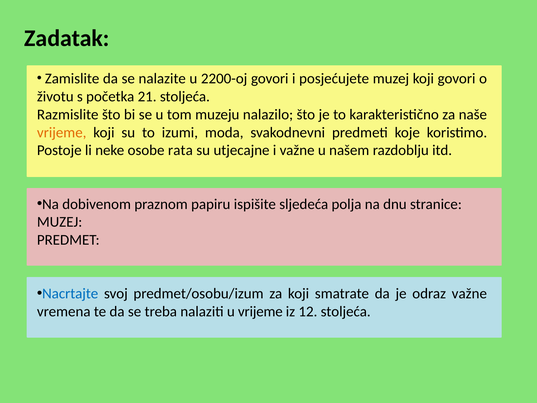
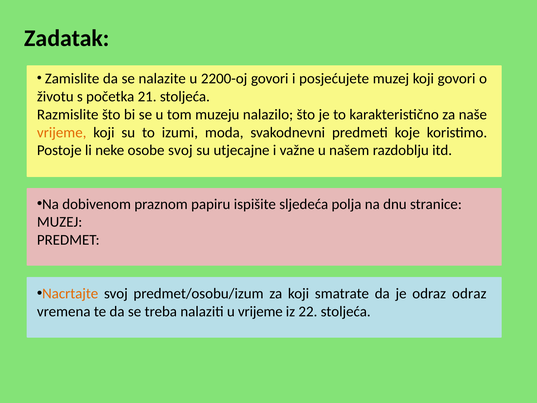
osobe rata: rata -> svoj (180, 150)
Nacrtajte colour: blue -> orange (70, 294)
odraz važne: važne -> odraz (469, 294)
12: 12 -> 22 (308, 311)
